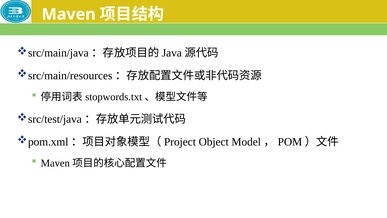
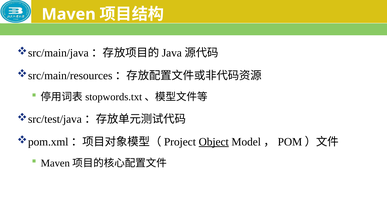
Object underline: none -> present (214, 142)
